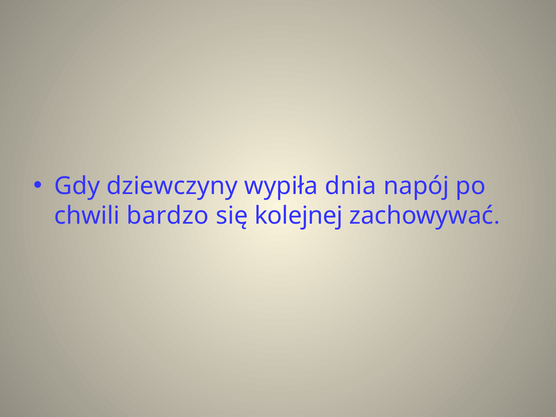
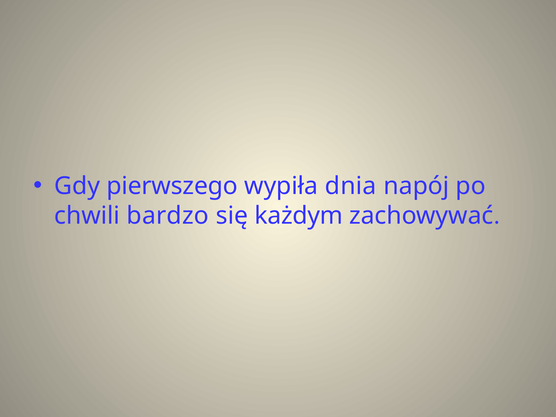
dziewczyny: dziewczyny -> pierwszego (172, 186)
kolejnej: kolejnej -> każdym (299, 216)
